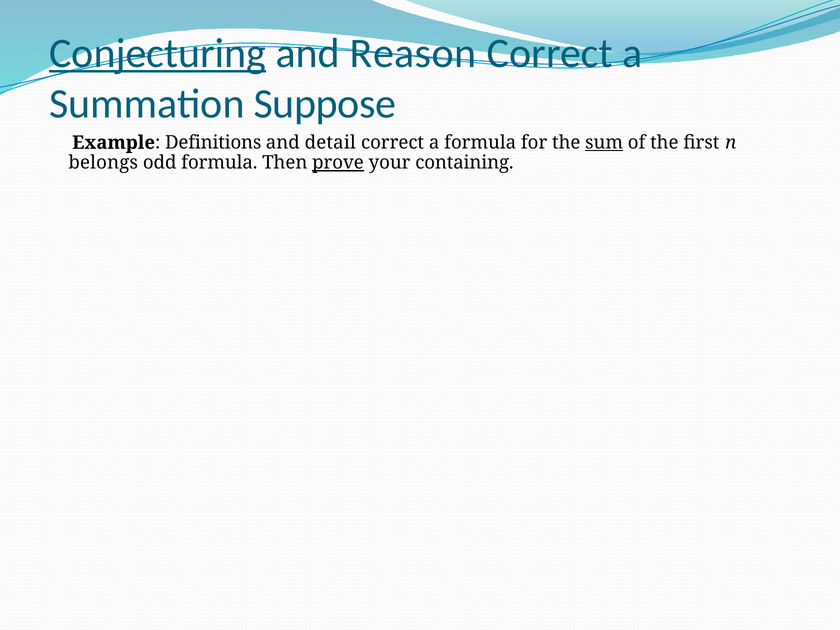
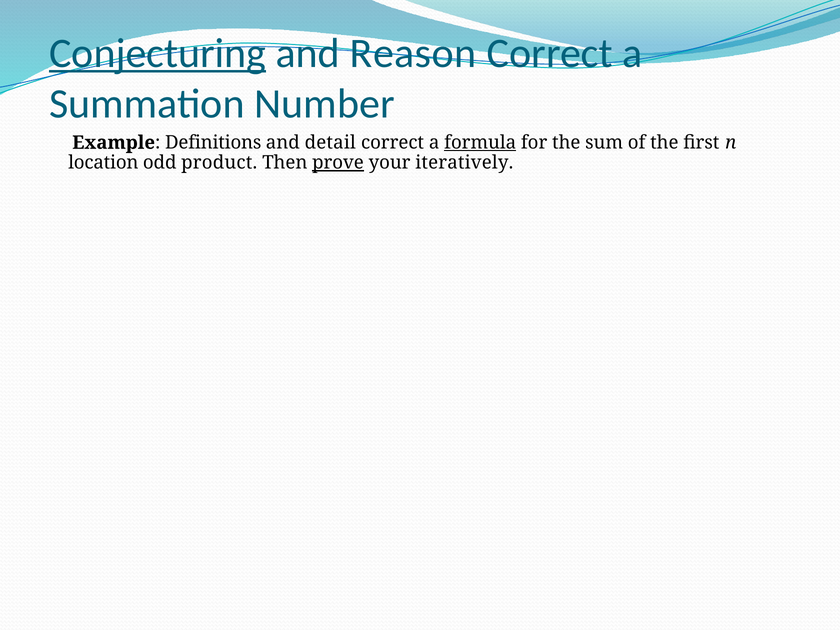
Suppose: Suppose -> Number (324, 104)
formula underline: none -> present (480, 143)
sum underline: present -> none (604, 143)
belongs: belongs -> location (103, 163)
odd formula: formula -> product (219, 163)
containing: containing -> iteratively (464, 163)
